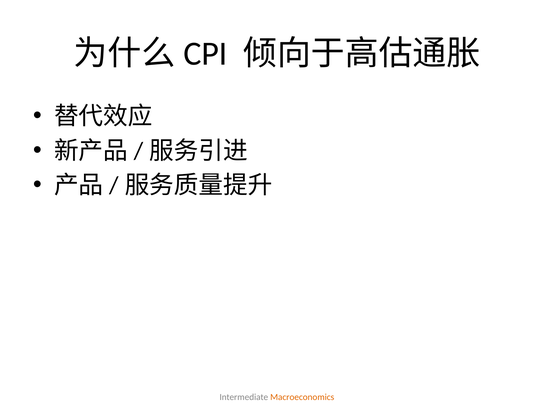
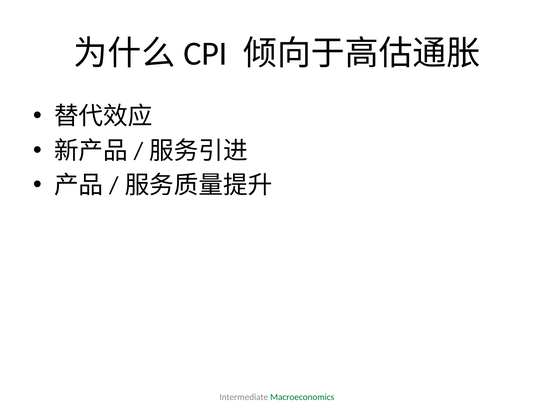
Macroeconomics colour: orange -> green (302, 397)
